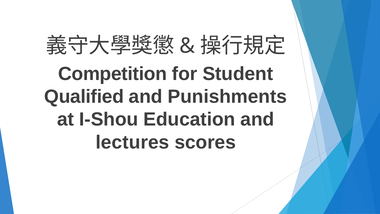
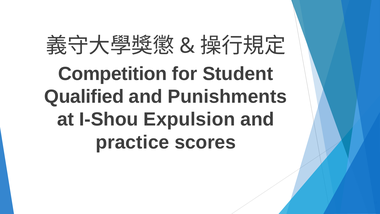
Education: Education -> Expulsion (189, 119)
lectures: lectures -> practice (132, 142)
